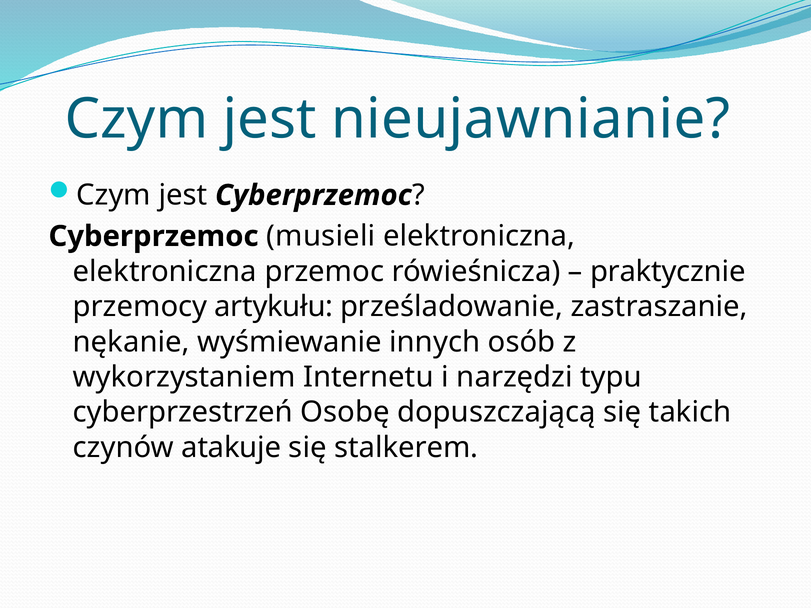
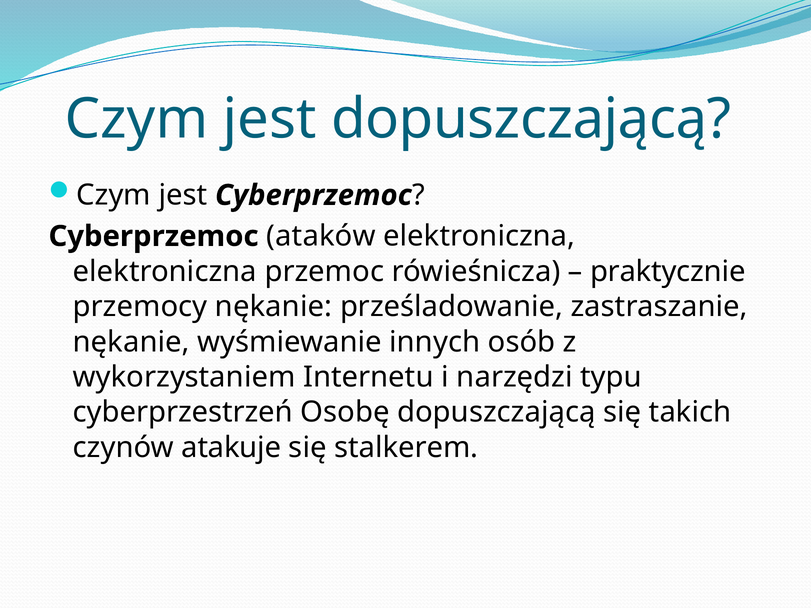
jest nieujawnianie: nieujawnianie -> dopuszczającą (531, 119)
musieli: musieli -> ataków (321, 236)
przemocy artykułu: artykułu -> nękanie (274, 307)
